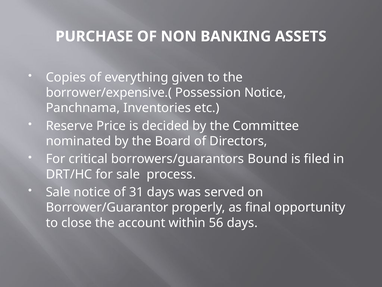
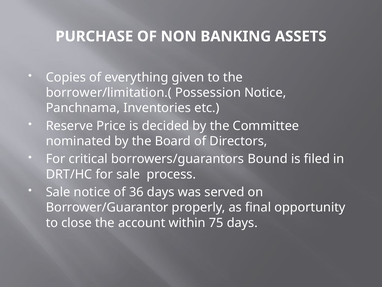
borrower/expensive.(: borrower/expensive.( -> borrower/limitation.( (109, 93)
31: 31 -> 36 (136, 192)
56: 56 -> 75 (216, 222)
